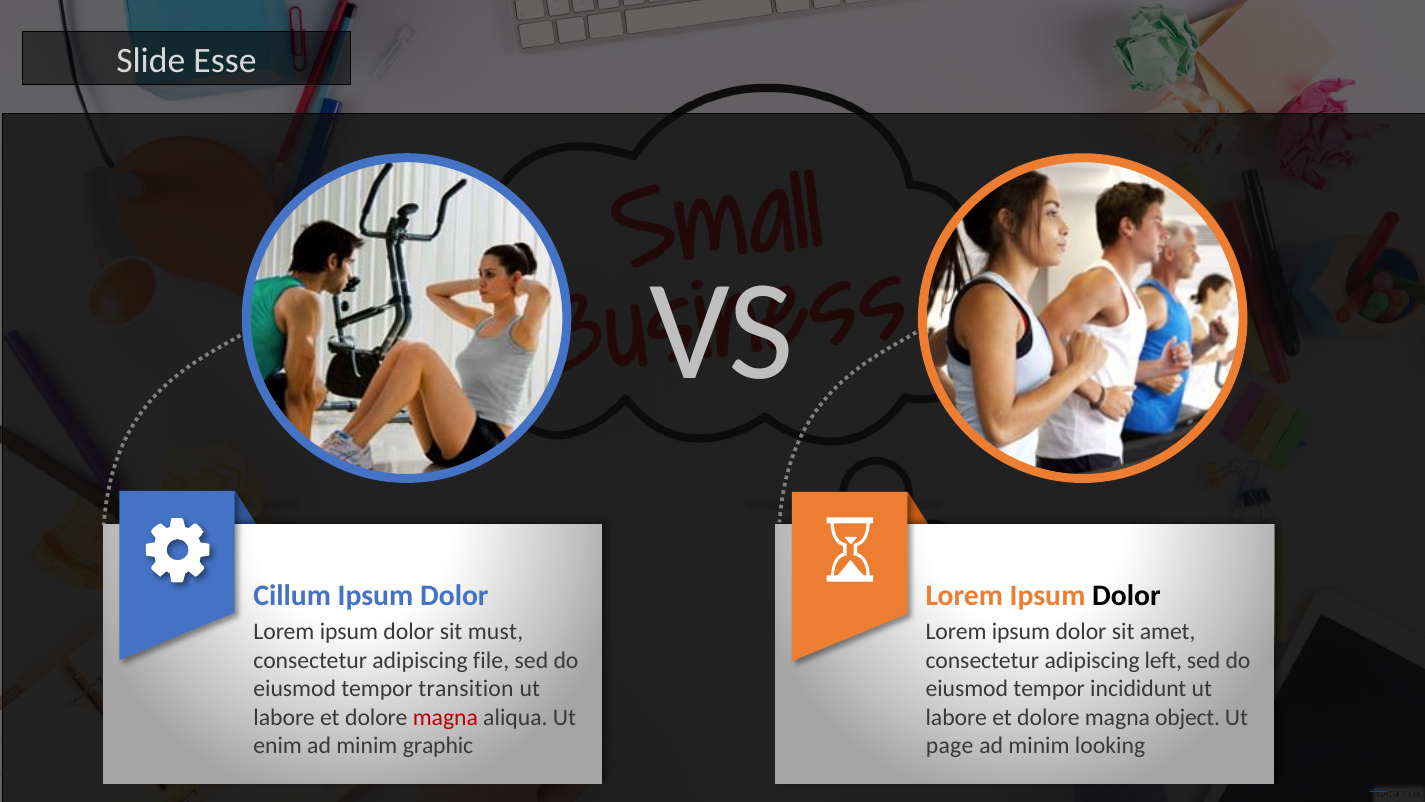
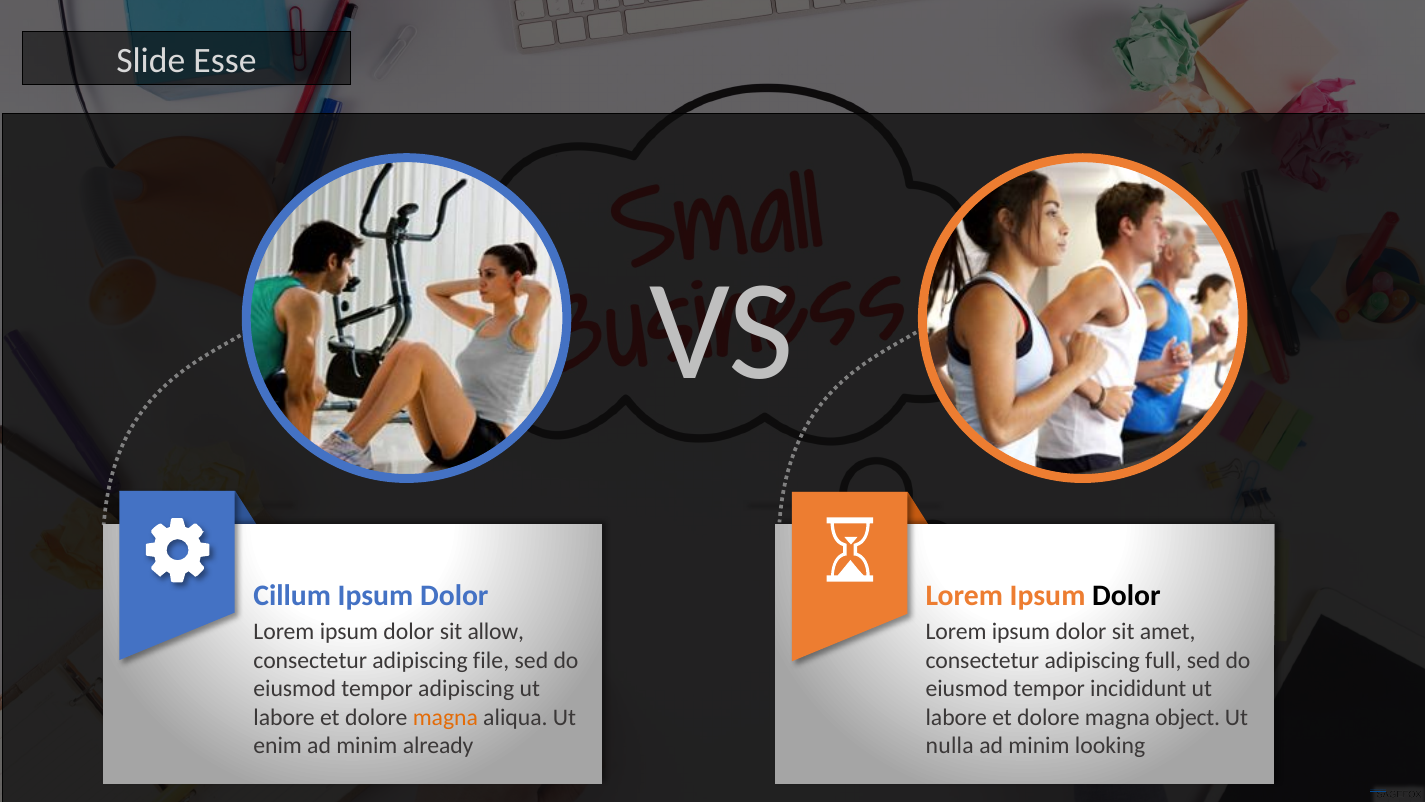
must: must -> allow (496, 631)
left: left -> full (1163, 660)
tempor transition: transition -> adipiscing (466, 688)
magna colour: red -> orange (445, 717)
graphic: graphic -> already (438, 745)
page: page -> nulla (950, 745)
